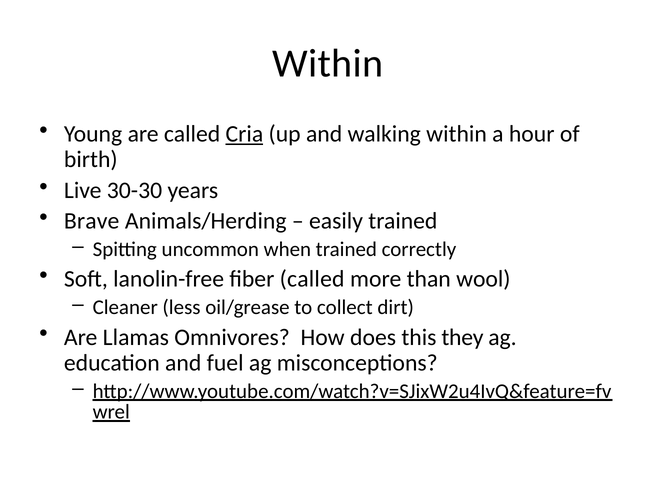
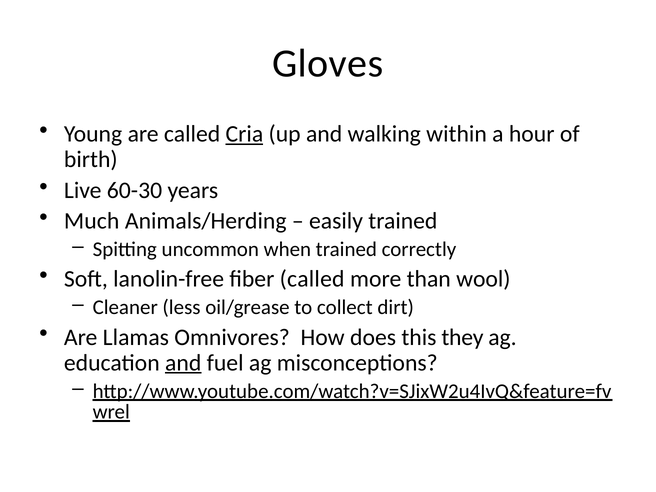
Within: Within -> Gloves (328, 64)
30-30: 30-30 -> 60-30 (134, 190)
Brave: Brave -> Much (92, 221)
and underline: none -> present (183, 363)
